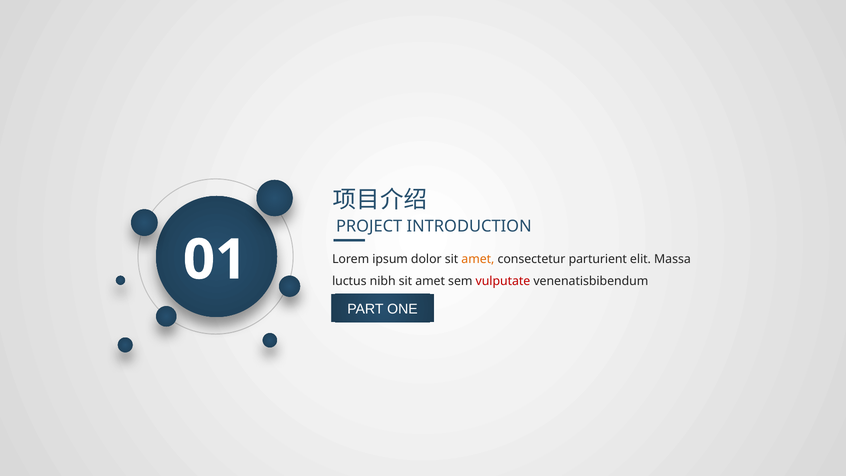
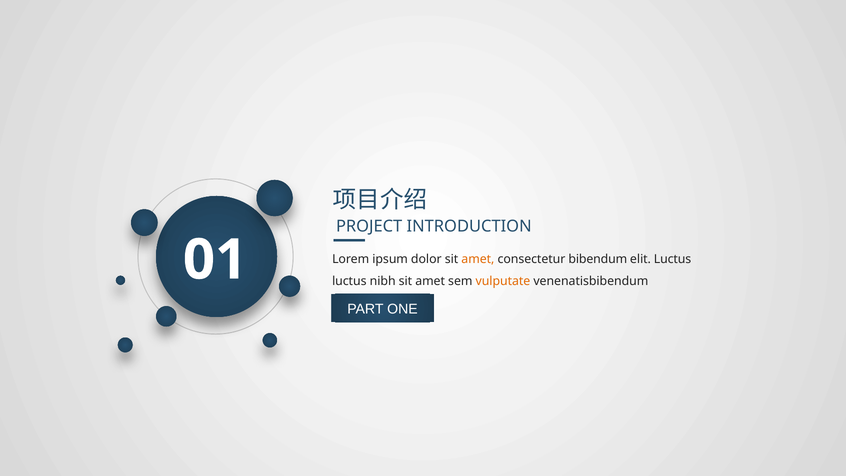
parturient: parturient -> bibendum (598, 259)
elit Massa: Massa -> Luctus (673, 259)
vulputate colour: red -> orange (503, 281)
